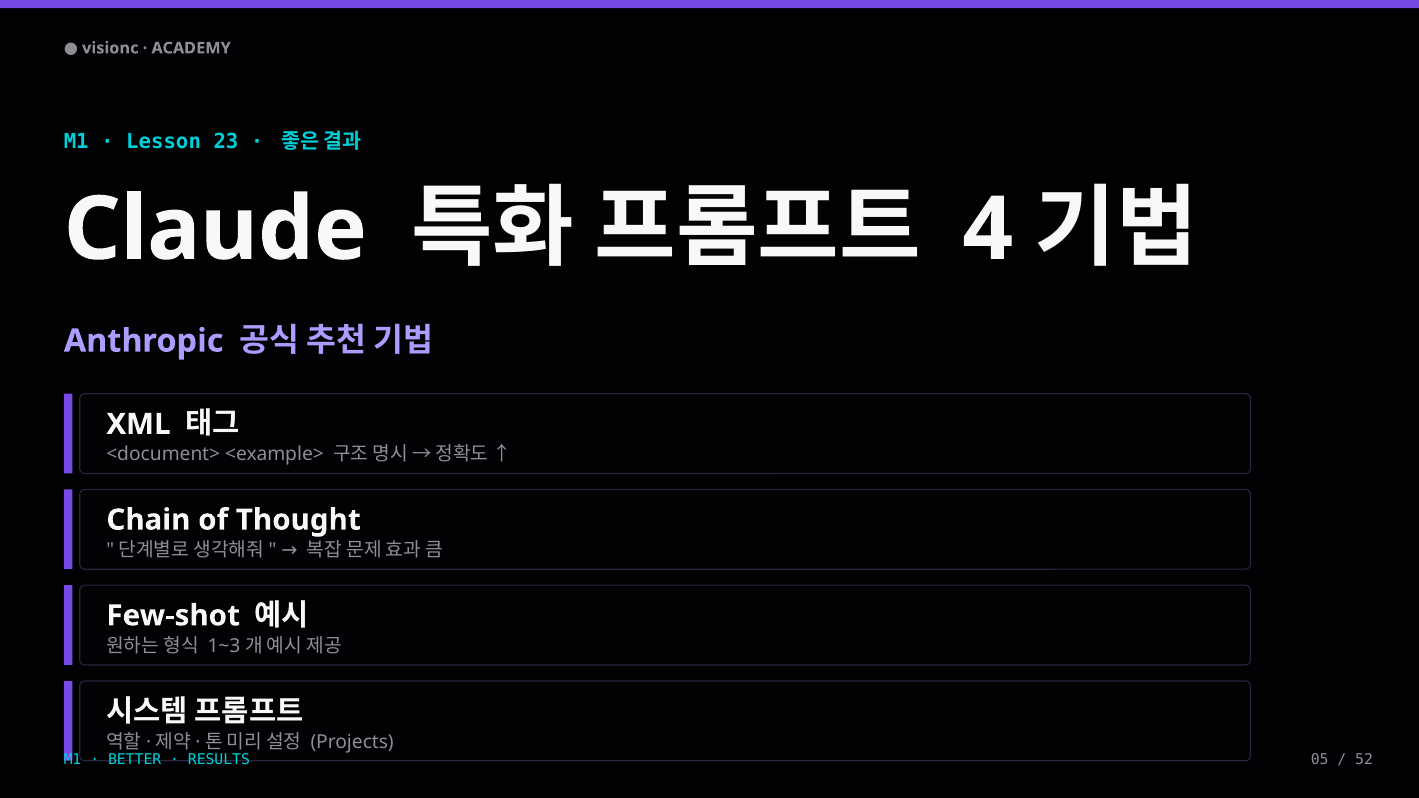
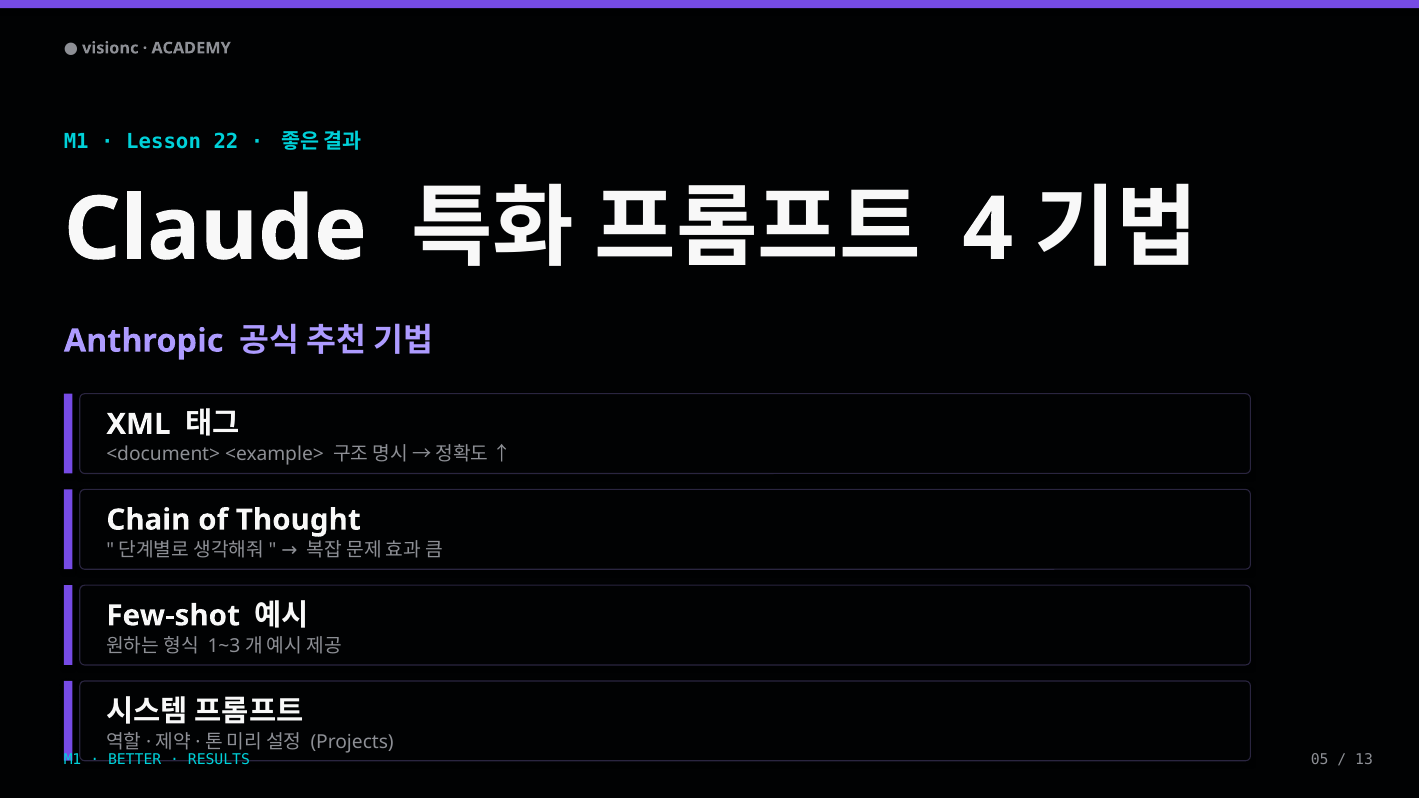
23: 23 -> 22 (226, 142)
52: 52 -> 13 (1364, 760)
